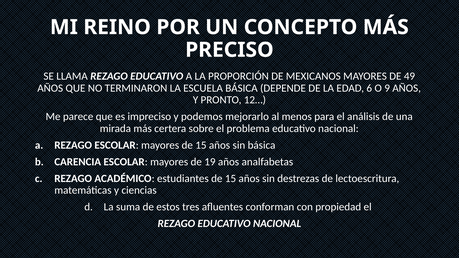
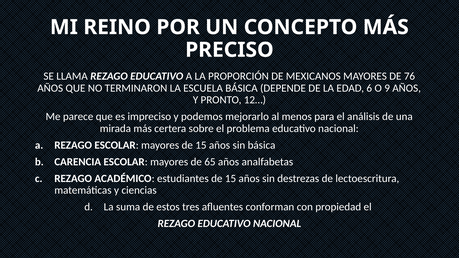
49: 49 -> 76 (409, 76)
19: 19 -> 65 (210, 162)
